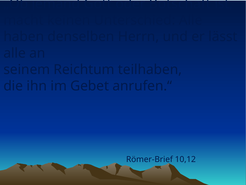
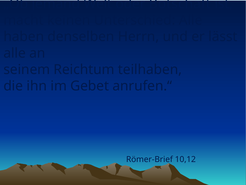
Gott: Gott -> Welt (98, 4)
